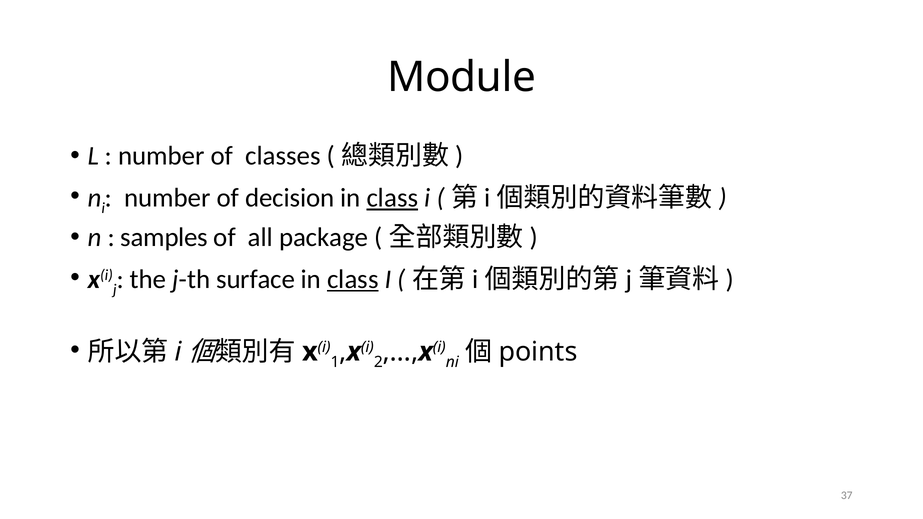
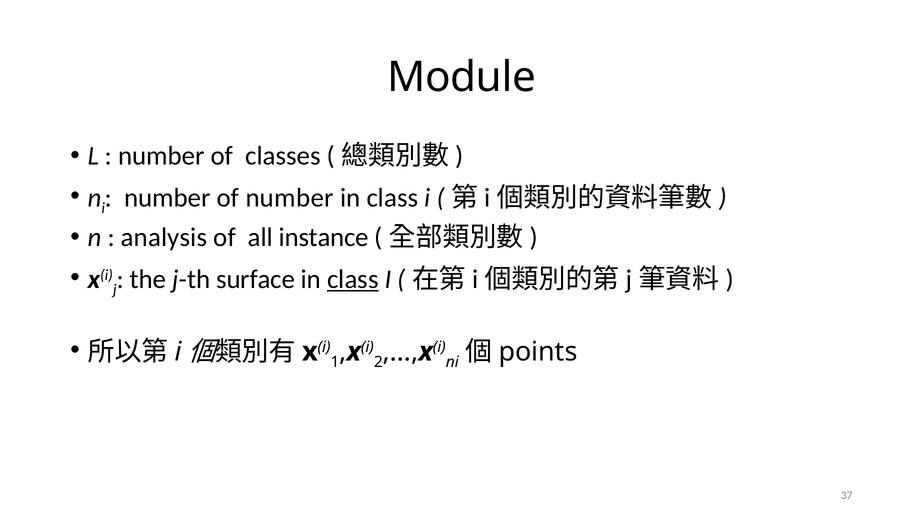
of decision: decision -> number (290, 198)
class underline: present -> none (392, 198)
samples: samples -> analysis (164, 237)
package: package -> instance (324, 237)
